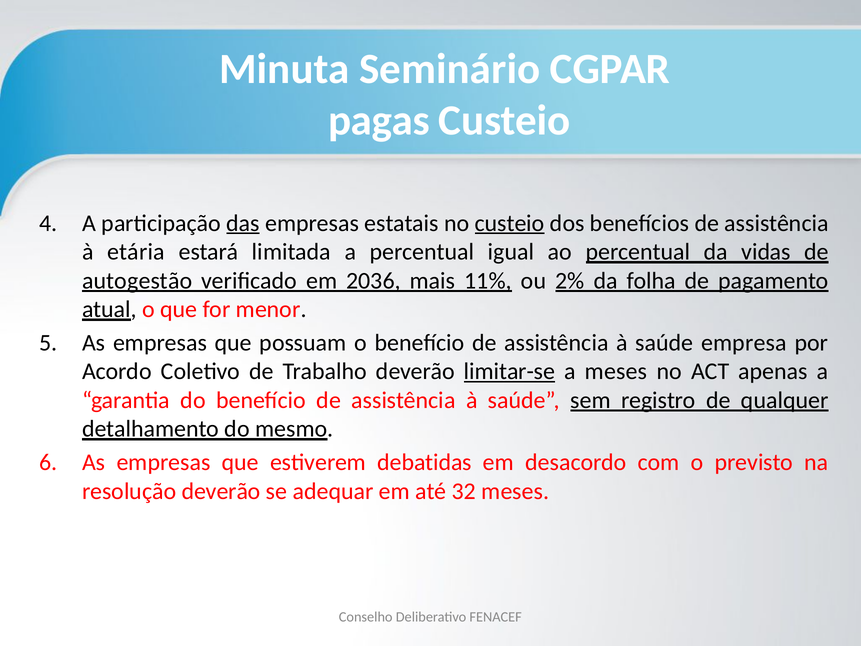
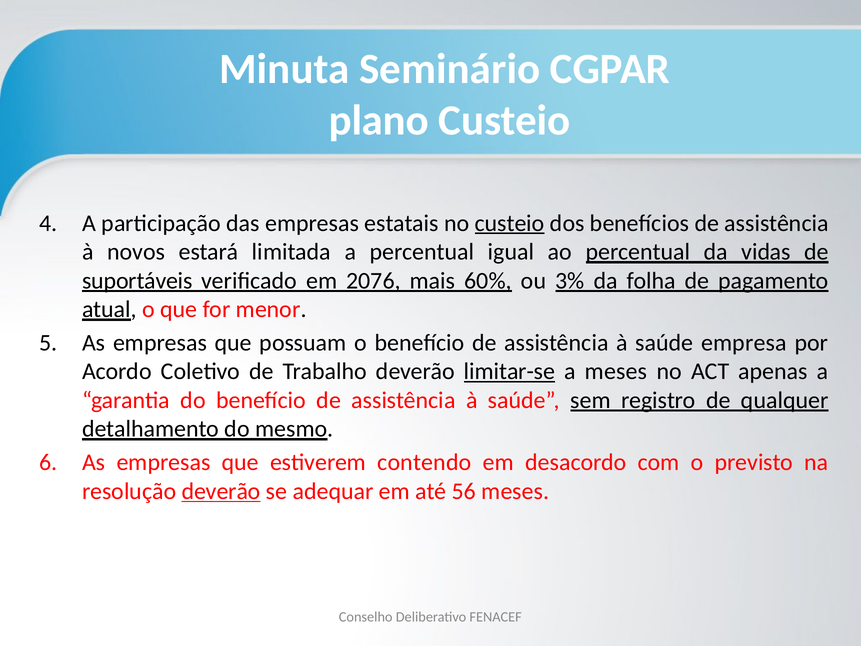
pagas: pagas -> plano (379, 121)
das underline: present -> none (243, 223)
etária: etária -> novos (136, 252)
autogestão: autogestão -> suportáveis (137, 281)
2036: 2036 -> 2076 (373, 281)
11%: 11% -> 60% (488, 281)
2%: 2% -> 3% (570, 281)
debatidas: debatidas -> contendo (424, 462)
deverão underline: none -> present (221, 491)
32: 32 -> 56 (464, 491)
